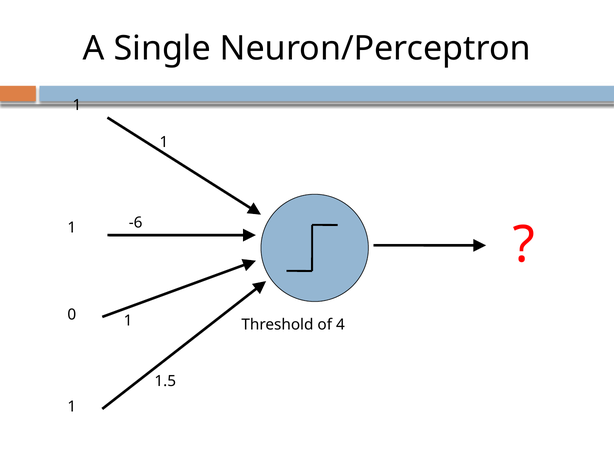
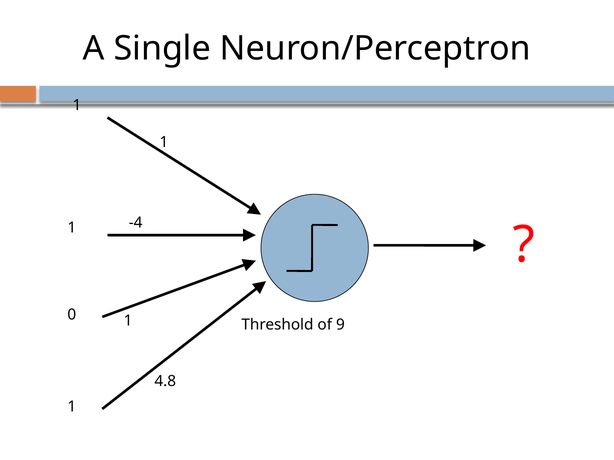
-6: -6 -> -4 (136, 223)
4: 4 -> 9 (340, 325)
1.5: 1.5 -> 4.8 (165, 382)
